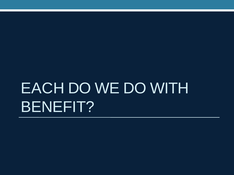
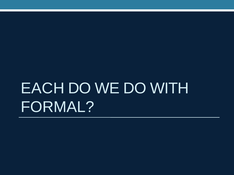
BENEFIT: BENEFIT -> FORMAL (58, 107)
